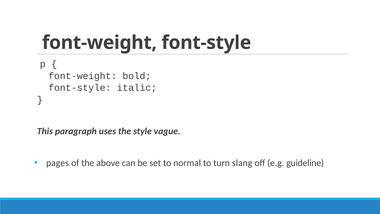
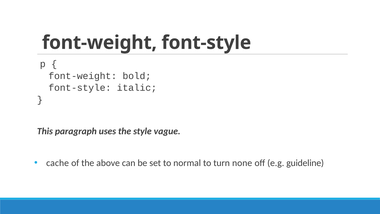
pages: pages -> cache (58, 163)
slang: slang -> none (242, 163)
